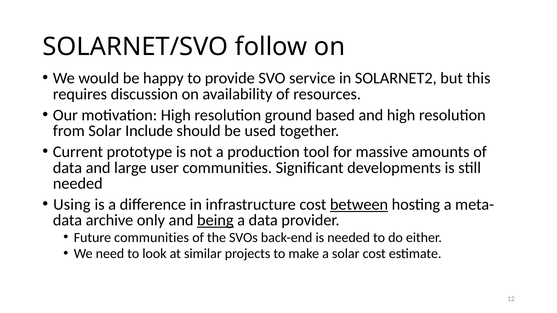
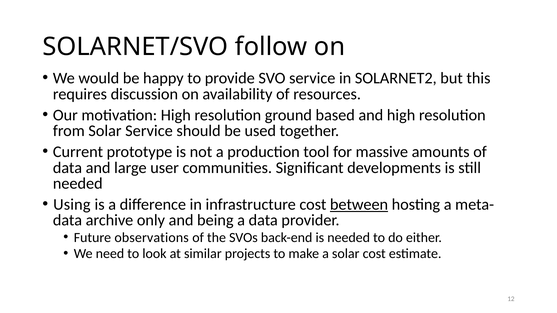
Solar Include: Include -> Service (149, 131)
being underline: present -> none (215, 220)
Future communities: communities -> observations (152, 238)
